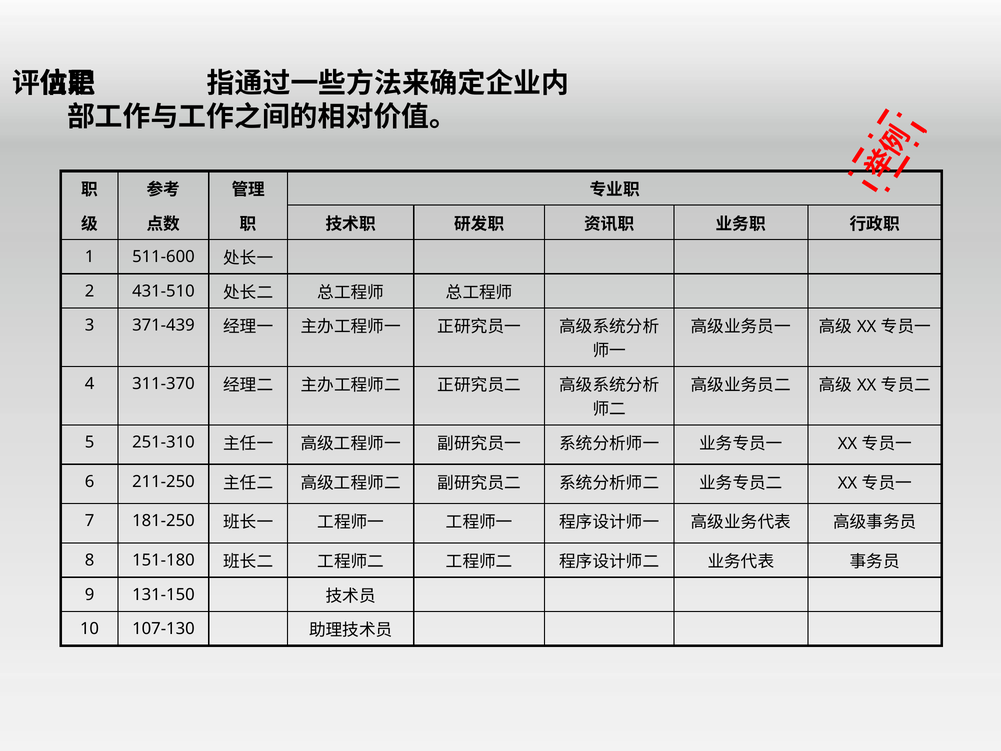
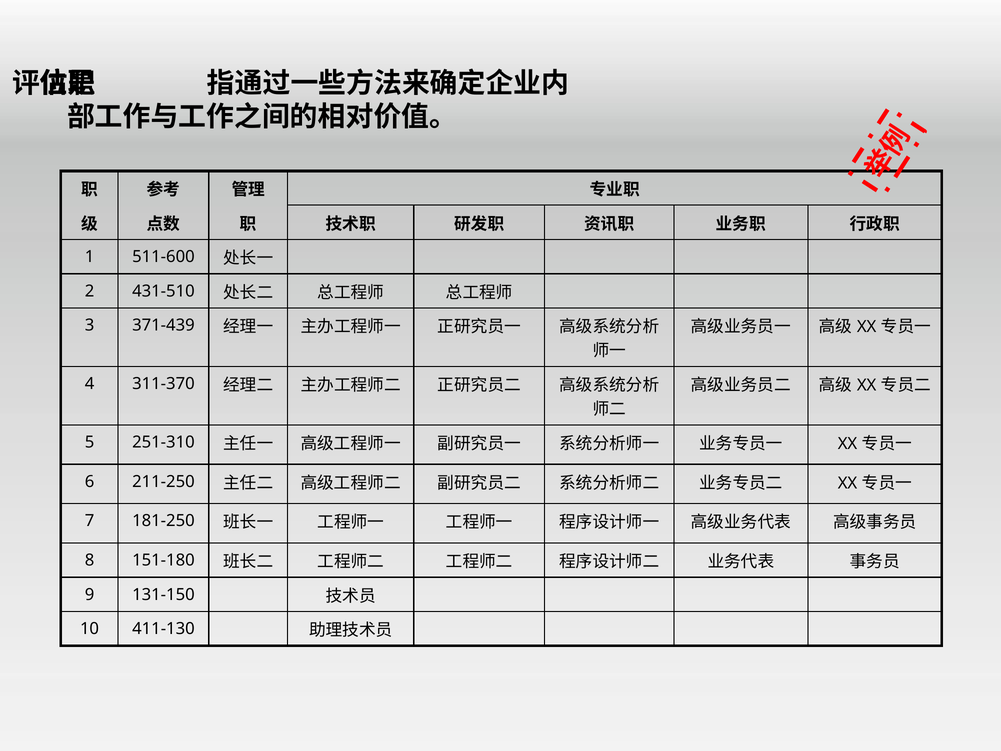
107-130: 107-130 -> 411-130 (163, 629)
